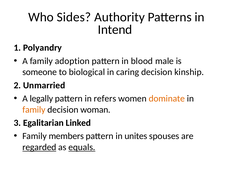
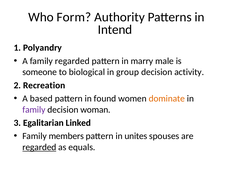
Sides: Sides -> Form (74, 17)
family adoption: adoption -> regarded (72, 61)
blood: blood -> marry (142, 61)
caring: caring -> group (128, 72)
kinship: kinship -> activity (189, 72)
Unmarried: Unmarried -> Recreation (44, 85)
legally: legally -> based (41, 98)
refers: refers -> found (105, 98)
family colour: orange -> purple (34, 109)
equals underline: present -> none (82, 147)
